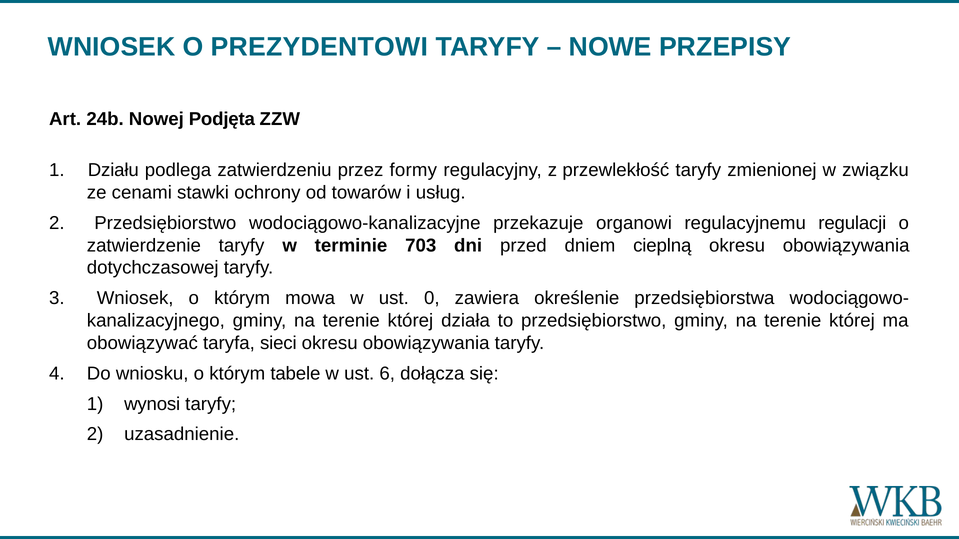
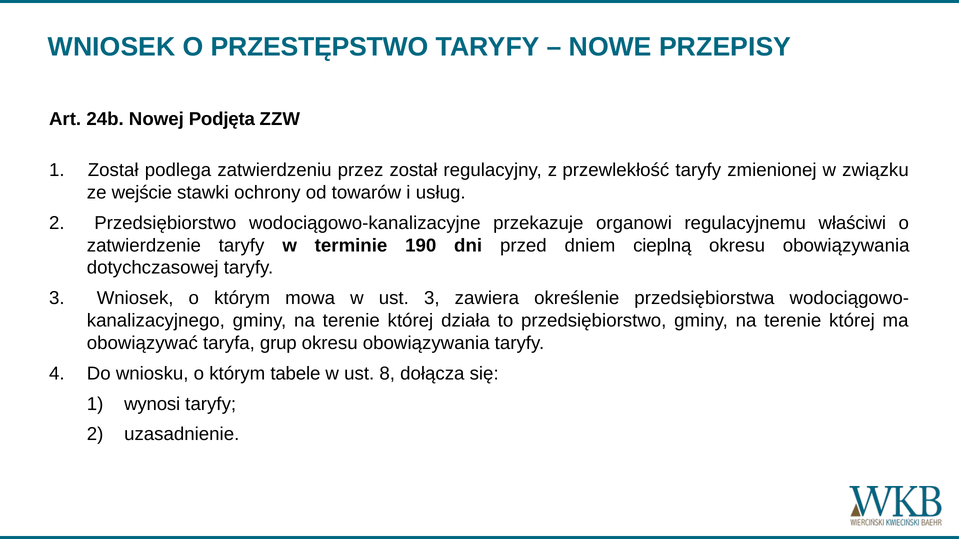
PREZYDENTOWI: PREZYDENTOWI -> PRZESTĘPSTWO (320, 47)
1 Działu: Działu -> Został (113, 170)
przez formy: formy -> został (413, 170)
cenami: cenami -> wejście (142, 193)
regulacji: regulacji -> właściwi (852, 223)
703: 703 -> 190 (421, 246)
ust 0: 0 -> 3 (432, 298)
sieci: sieci -> grup (278, 343)
6: 6 -> 8 (387, 374)
